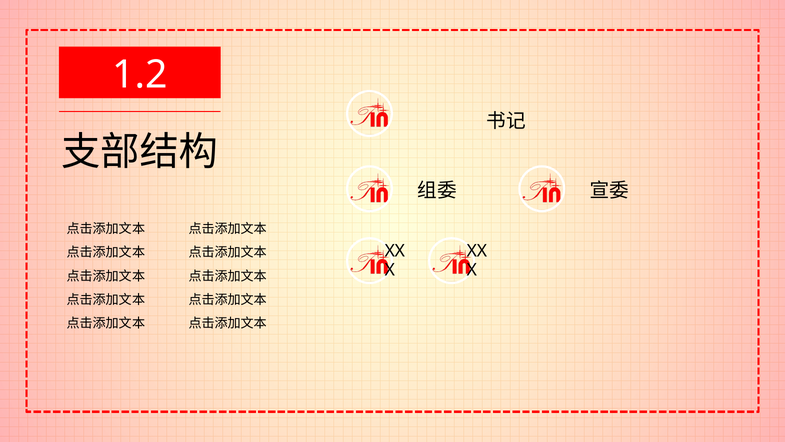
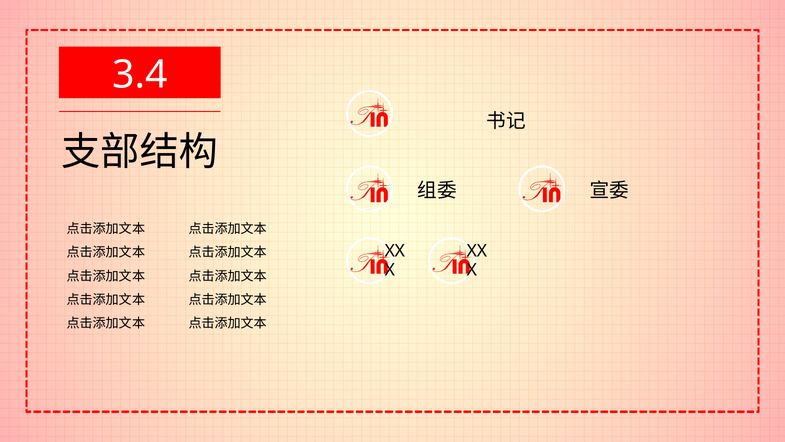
1.2: 1.2 -> 3.4 (140, 75)
